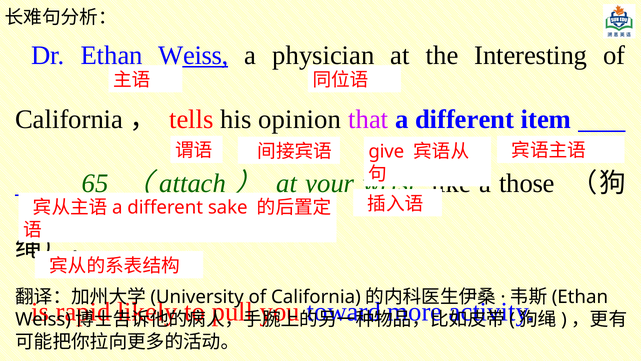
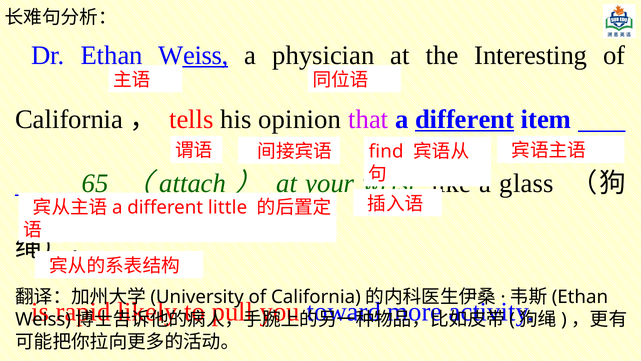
different underline: none -> present (465, 119)
give: give -> find (386, 151)
those: those -> glass (527, 183)
sake: sake -> little (228, 207)
